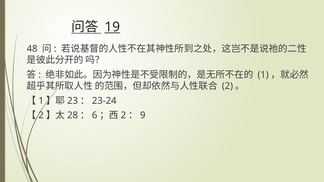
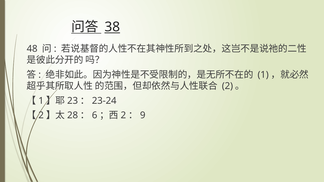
19: 19 -> 38 (112, 27)
